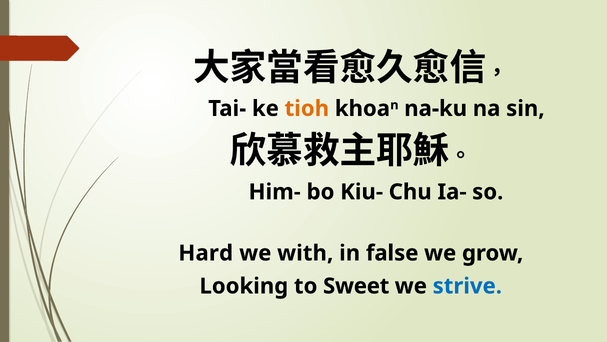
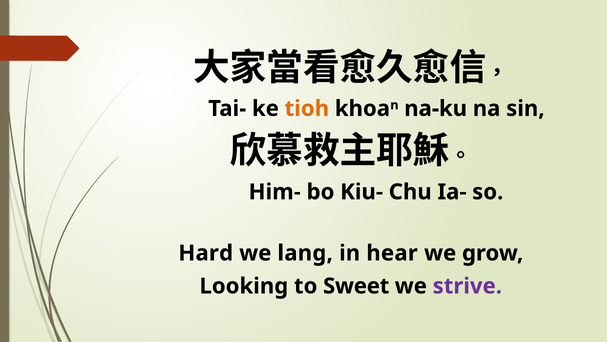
with: with -> lang (305, 253)
false: false -> hear (392, 253)
strive colour: blue -> purple (467, 286)
